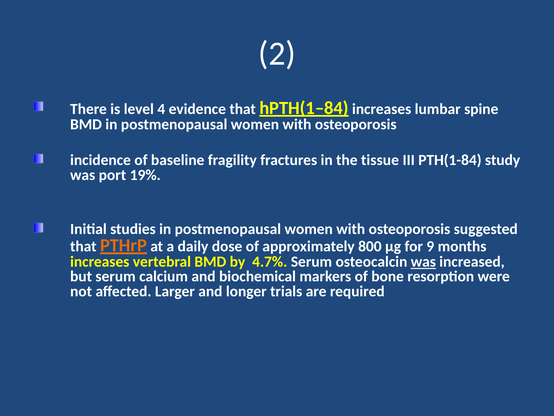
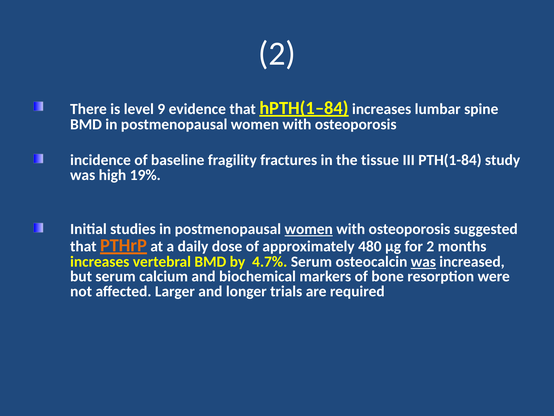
4: 4 -> 9 (161, 109)
port: port -> high (112, 175)
women underline: none -> present (309, 229)
800: 800 -> 480 (370, 246)
for 9: 9 -> 2 (430, 246)
